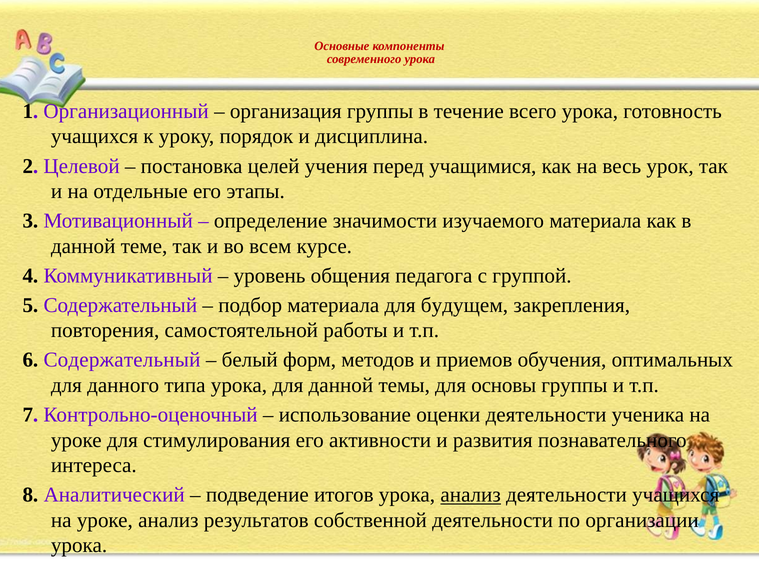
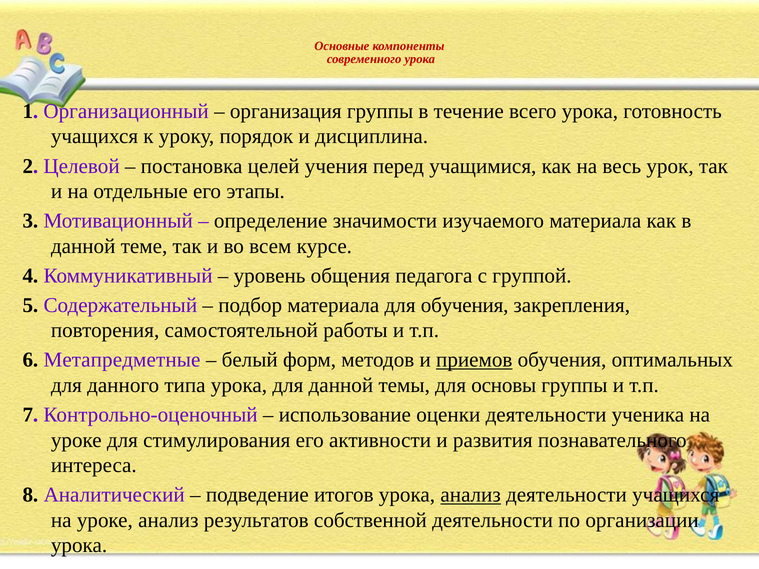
для будущем: будущем -> обучения (465, 305)
6 Содержательный: Содержательный -> Метапредметные (122, 360)
приемов underline: none -> present (474, 360)
